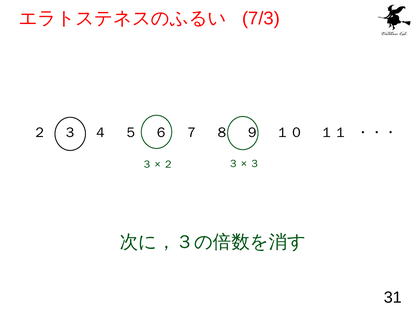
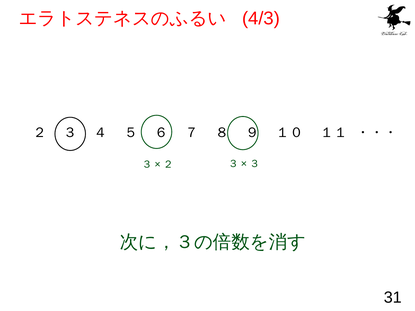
7/3: 7/3 -> 4/3 (261, 18)
